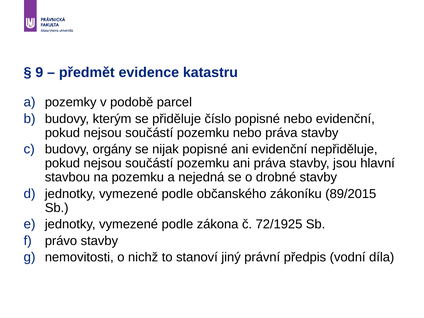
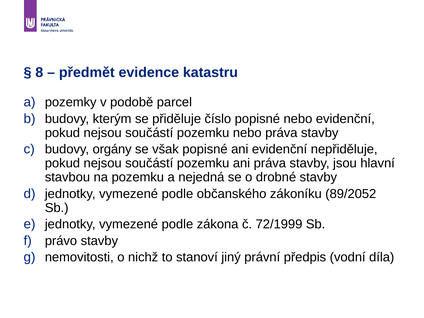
9: 9 -> 8 (39, 73)
nijak: nijak -> však (166, 149)
89/2015: 89/2015 -> 89/2052 (351, 194)
72/1925: 72/1925 -> 72/1999 (279, 224)
